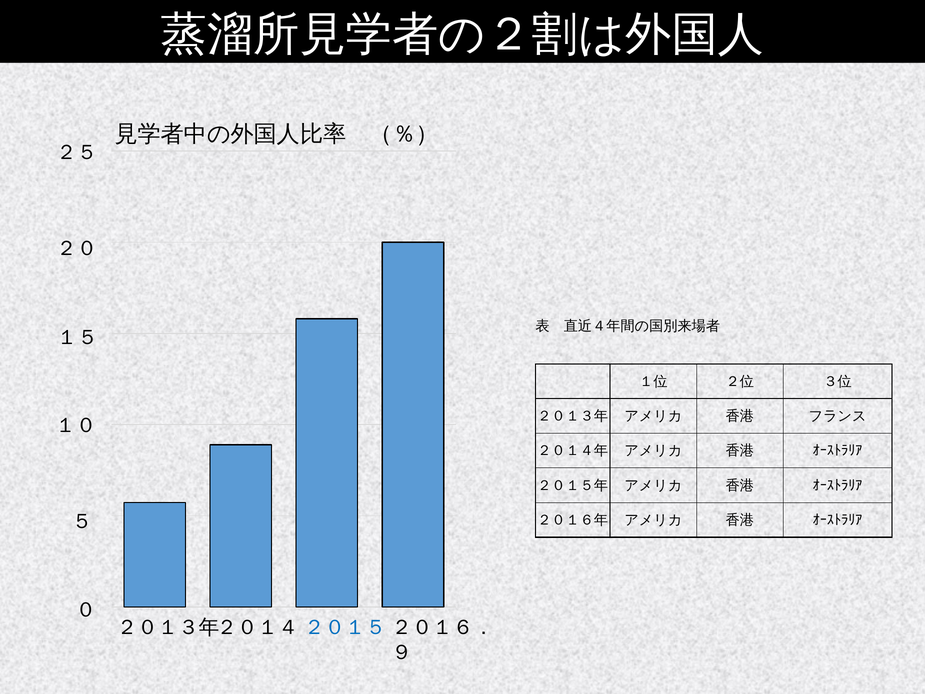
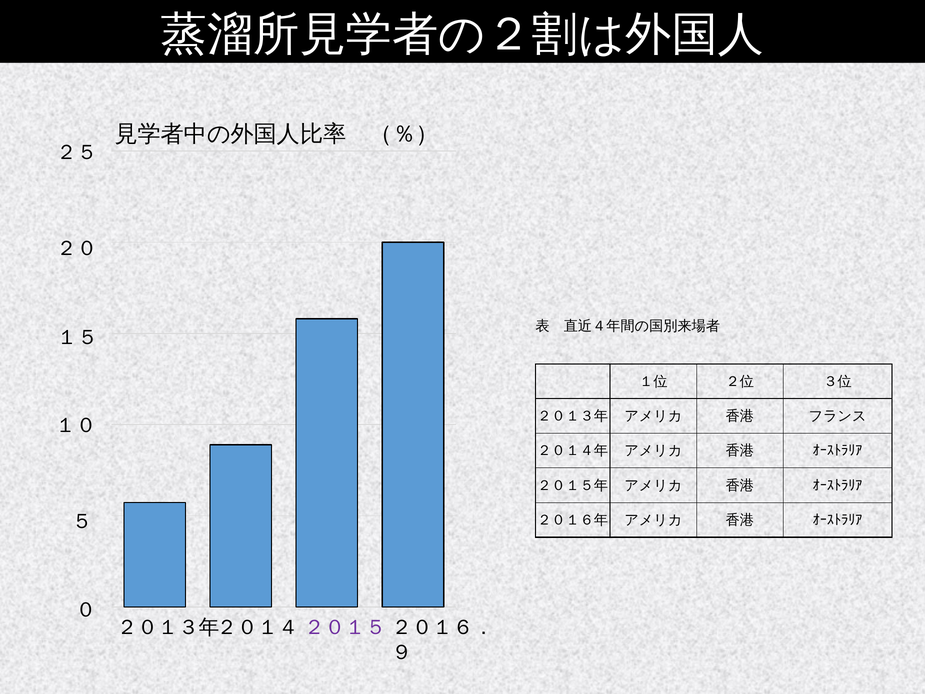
２０１５ colour: blue -> purple (345, 627)
